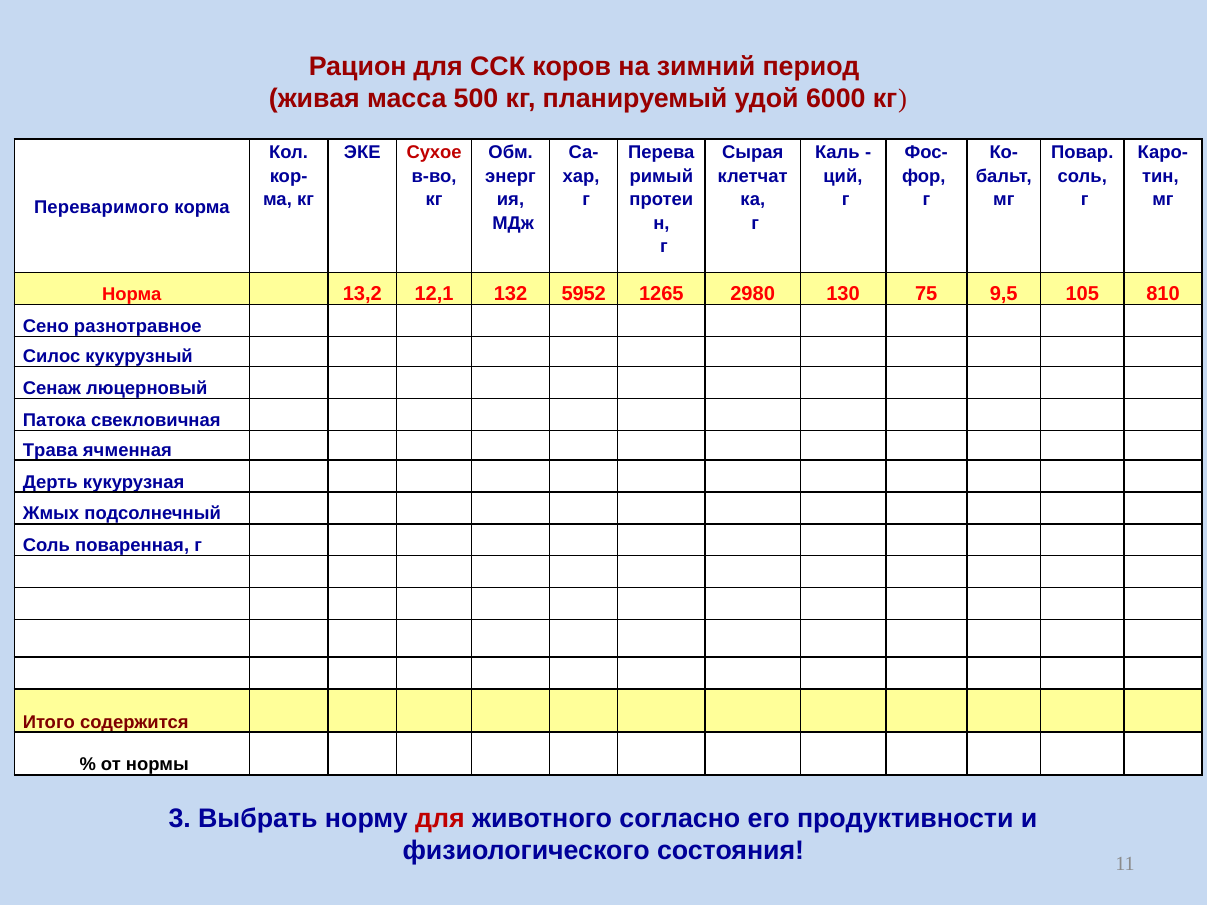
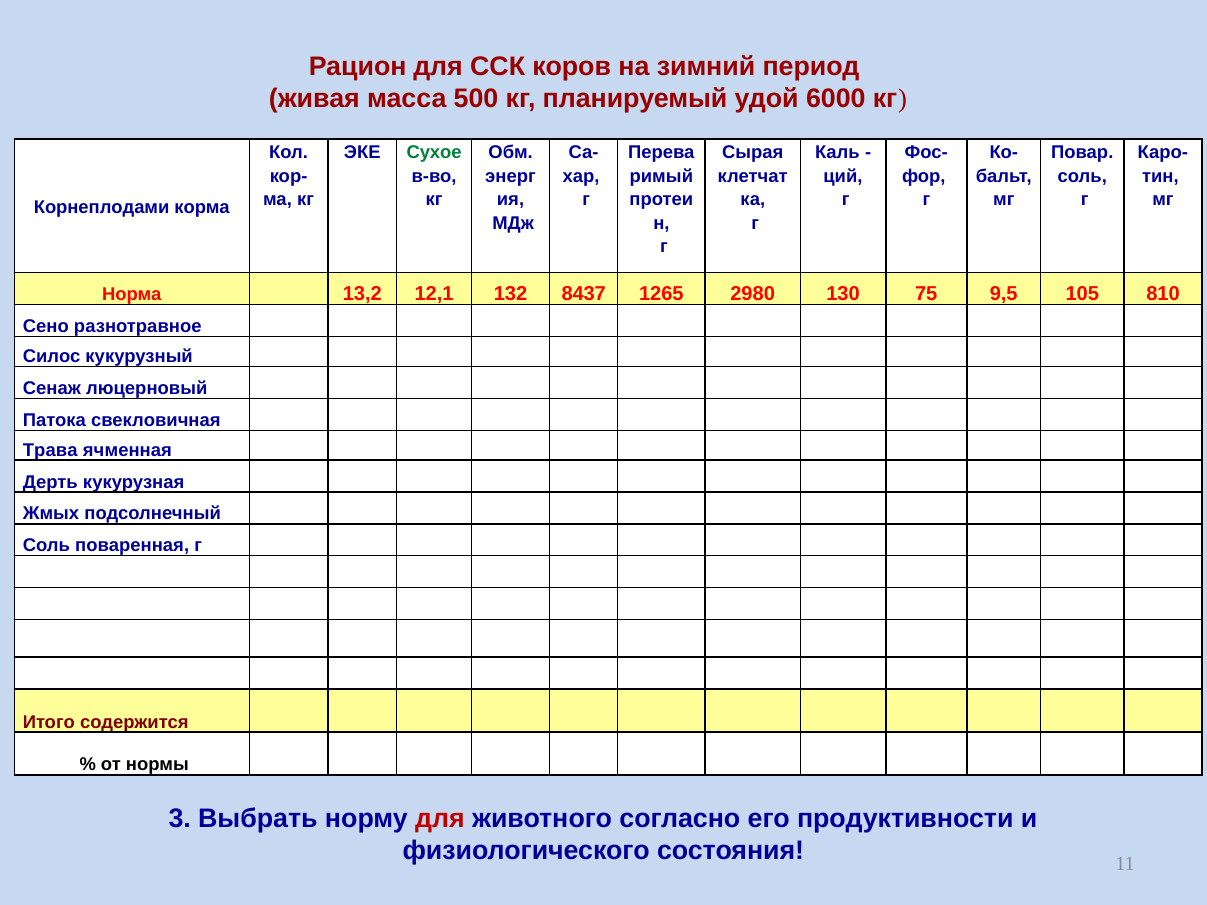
Сухое colour: red -> green (434, 153)
Переваримого: Переваримого -> Корнеплодами (102, 208)
5952: 5952 -> 8437 (584, 294)
